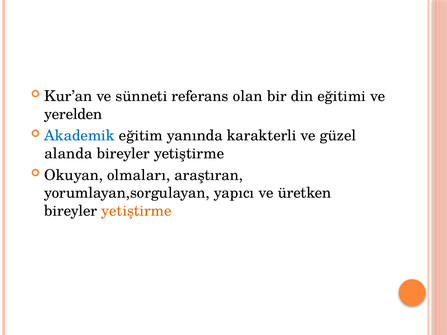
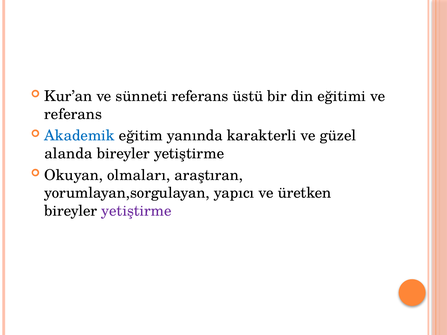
olan: olan -> üstü (248, 96)
yerelden: yerelden -> referans (73, 114)
yetiştirme colour: orange -> purple (136, 211)
